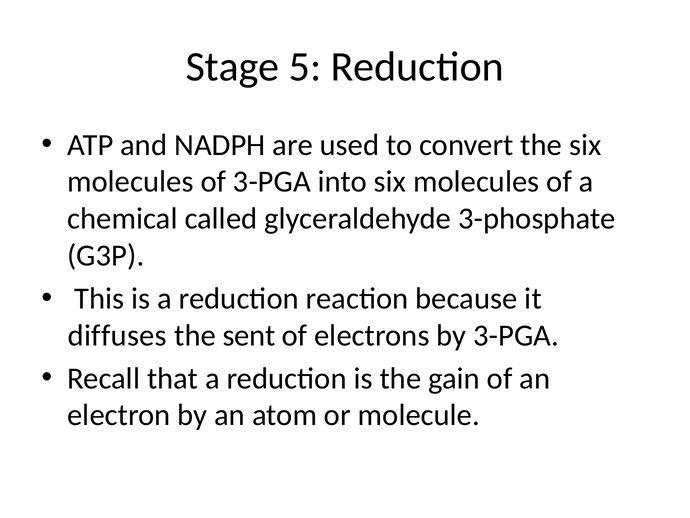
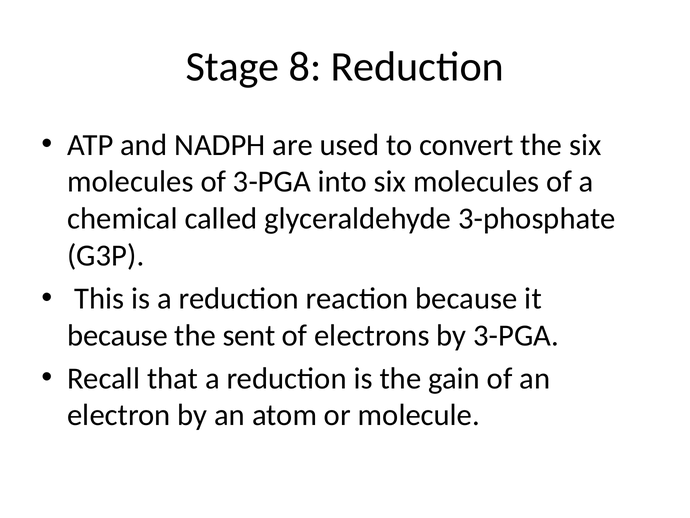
5: 5 -> 8 (305, 67)
diffuses: diffuses -> because (118, 335)
